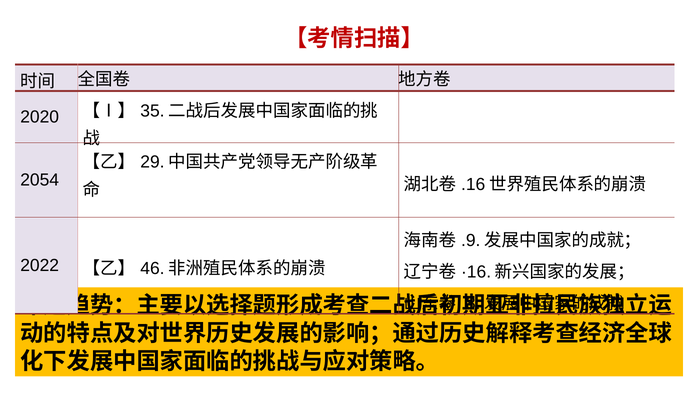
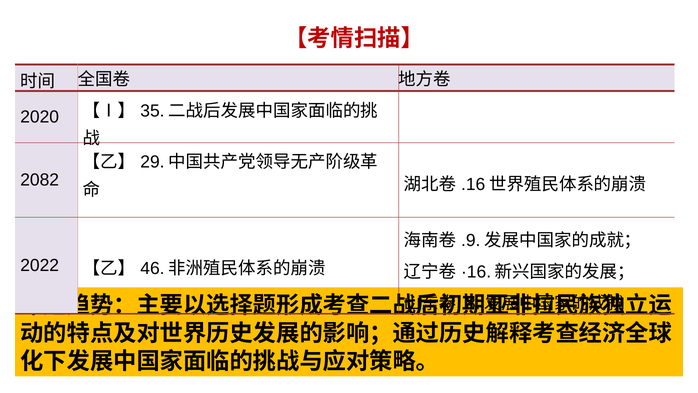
2054: 2054 -> 2082 (40, 180)
